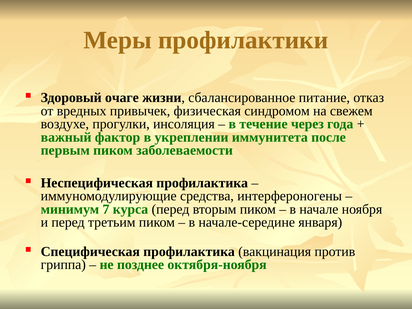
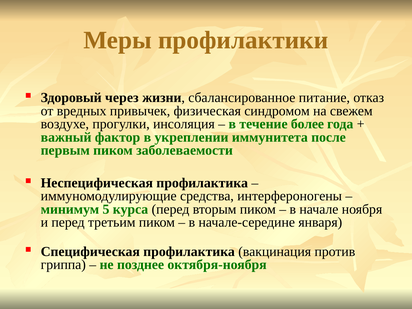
очаге: очаге -> через (122, 98)
через: через -> более (307, 124)
7: 7 -> 5 (106, 209)
